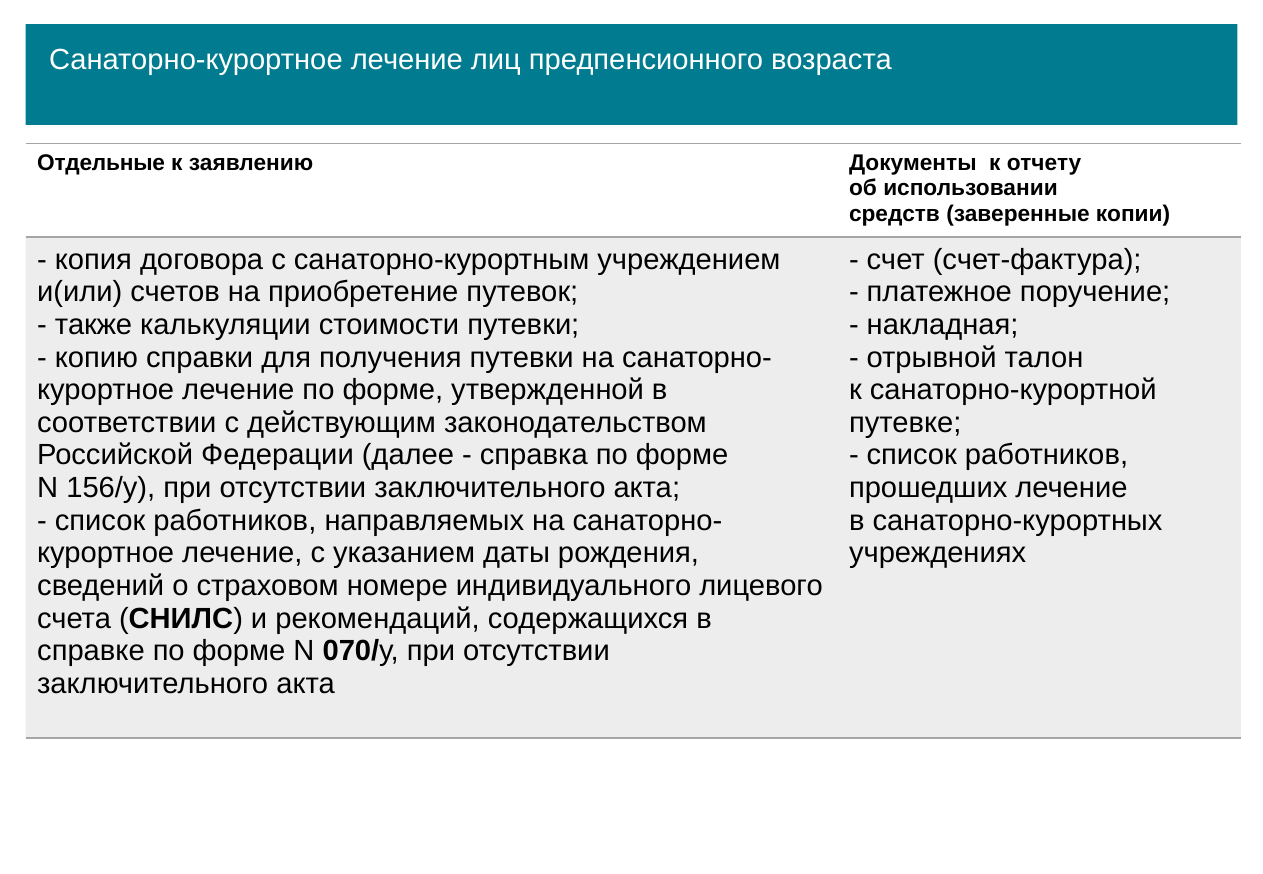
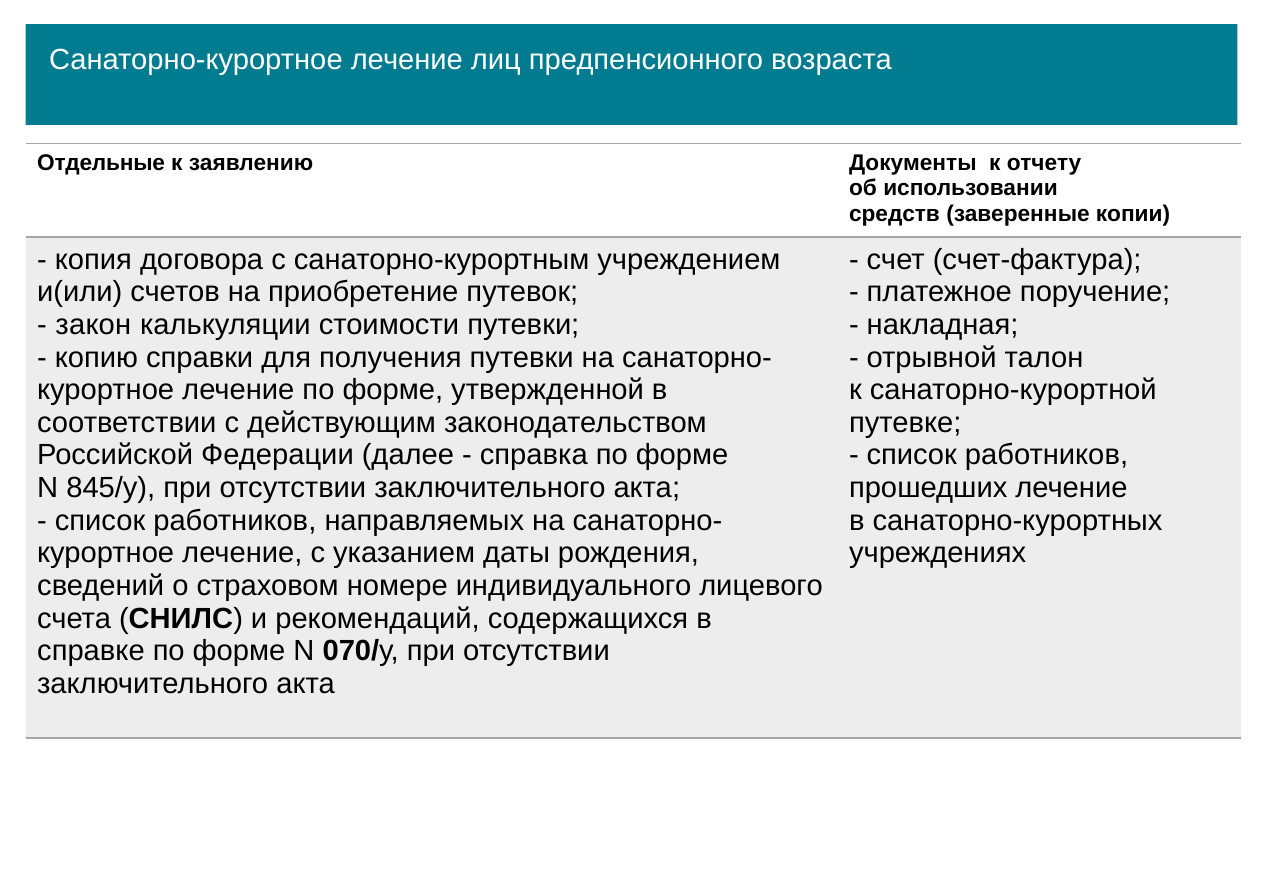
также: также -> закон (93, 325)
156/у: 156/у -> 845/у (111, 488)
